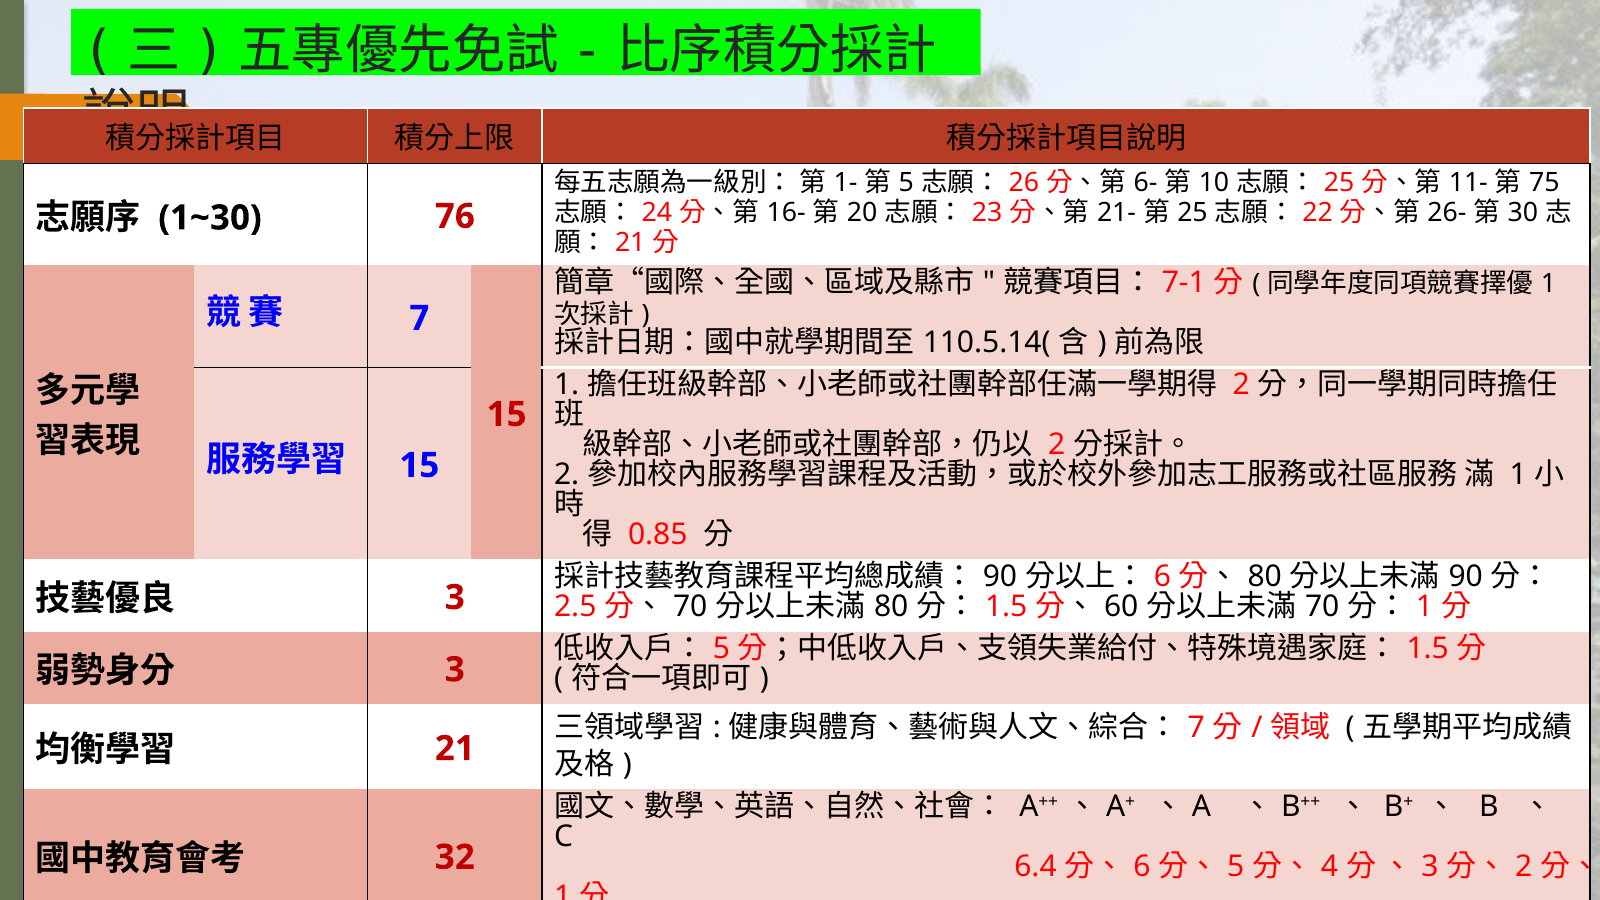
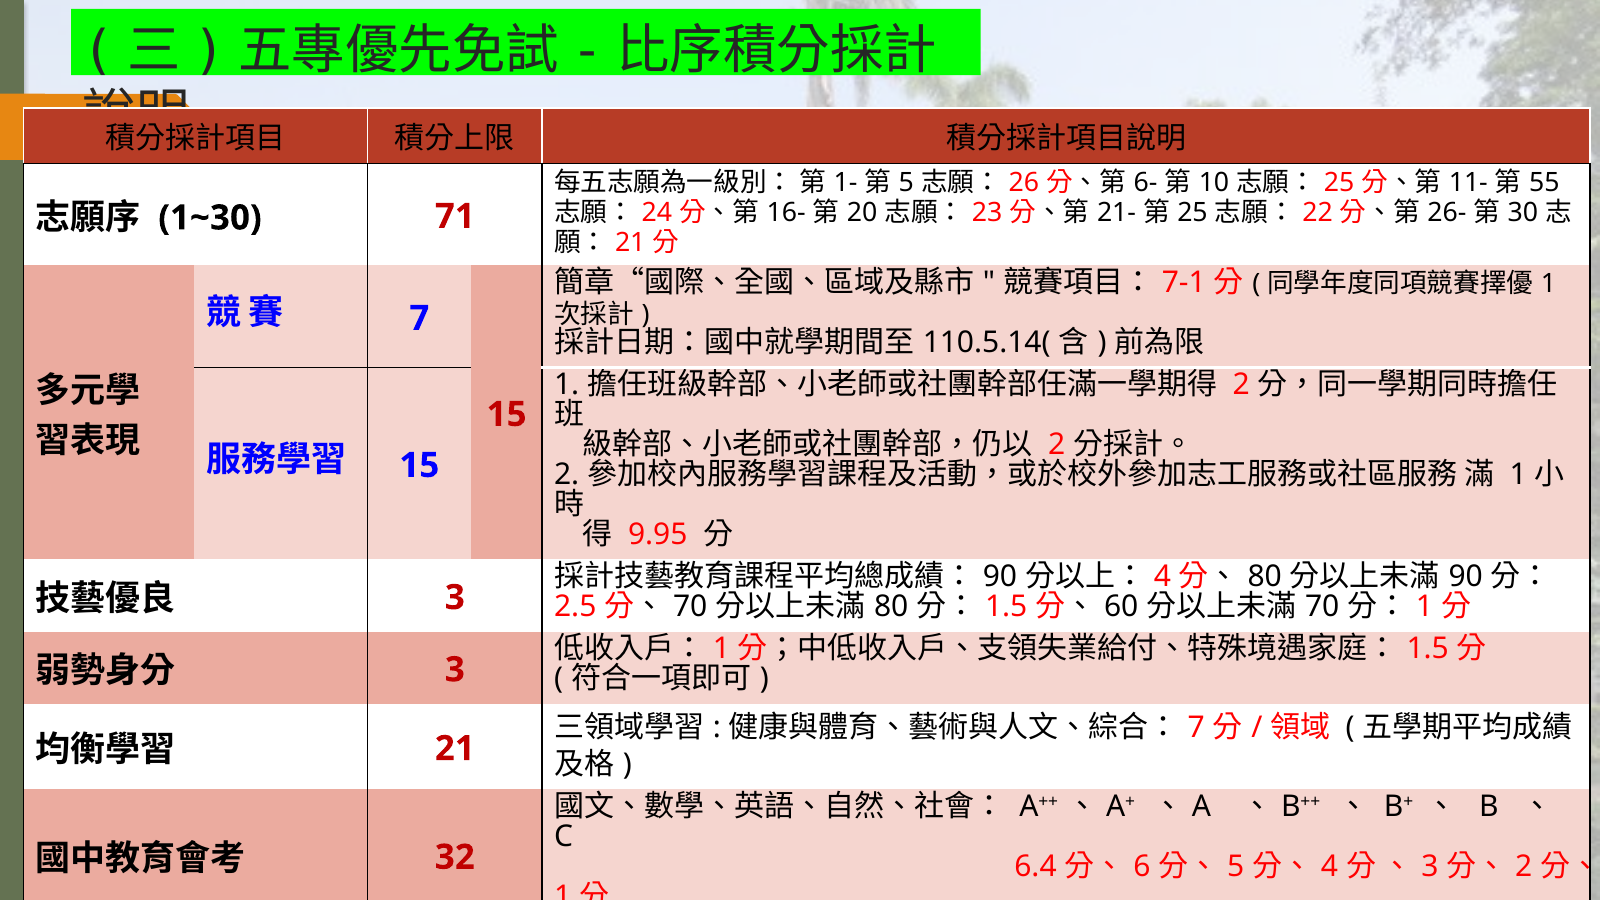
75: 75 -> 55 (1544, 183)
76: 76 -> 71 (455, 216)
0.85: 0.85 -> 9.95 (658, 535)
6: 6 -> 4 (1162, 577)
5: 5 -> 1 (721, 649)
